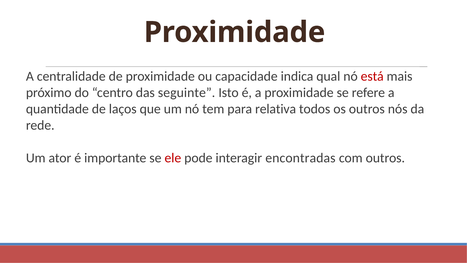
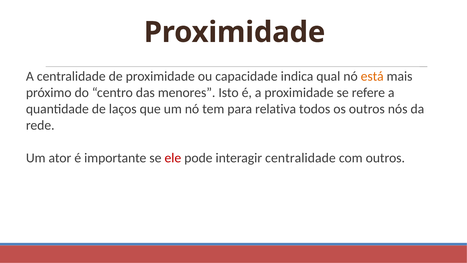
está colour: red -> orange (372, 76)
seguinte: seguinte -> menores (187, 92)
interagir encontradas: encontradas -> centralidade (300, 158)
